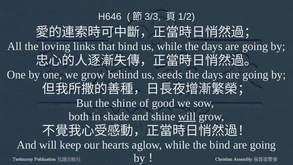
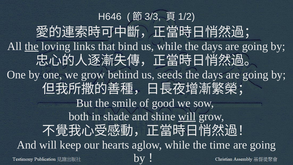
the underline: none -> present (32, 46)
the shine: shine -> smile (124, 103)
the bind: bind -> time (220, 145)
